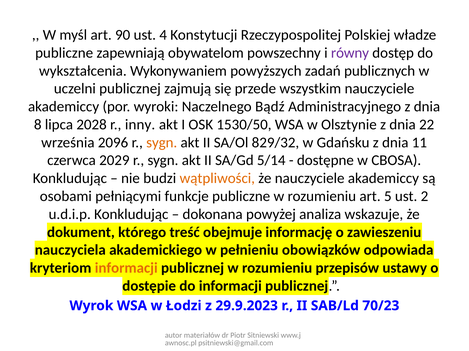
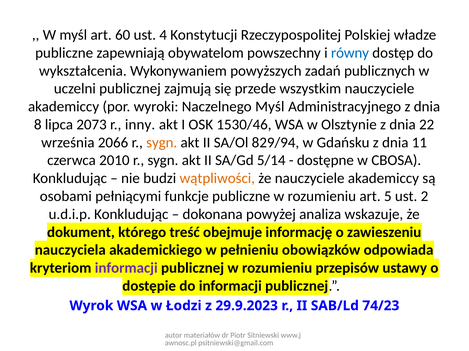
90: 90 -> 60 (123, 35)
równy colour: purple -> blue (350, 53)
Naczelnego Bądź: Bądź -> Myśl (270, 107)
2028: 2028 -> 2073 (92, 125)
1530/50: 1530/50 -> 1530/46 (244, 125)
2096: 2096 -> 2066 (113, 143)
829/32: 829/32 -> 829/94 (275, 143)
2029: 2029 -> 2010 (114, 161)
informacji colour: orange -> purple (126, 269)
70/23: 70/23 -> 74/23 (381, 306)
